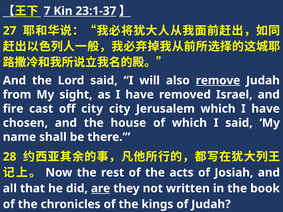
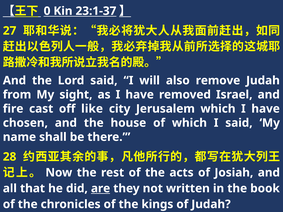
7: 7 -> 0 (47, 11)
remove underline: present -> none (218, 81)
off city: city -> like (92, 109)
